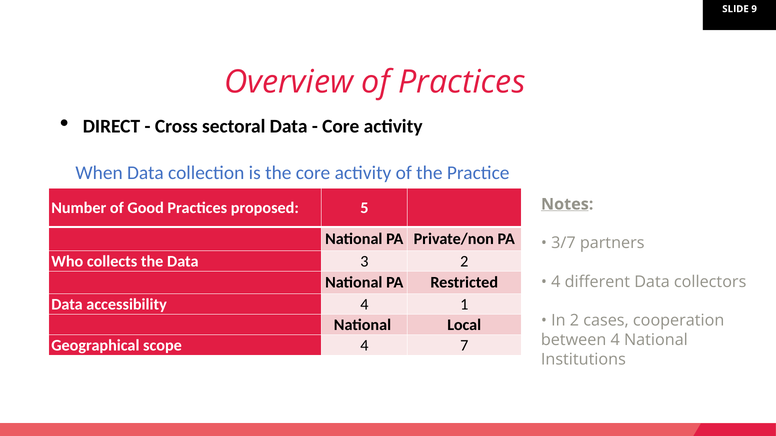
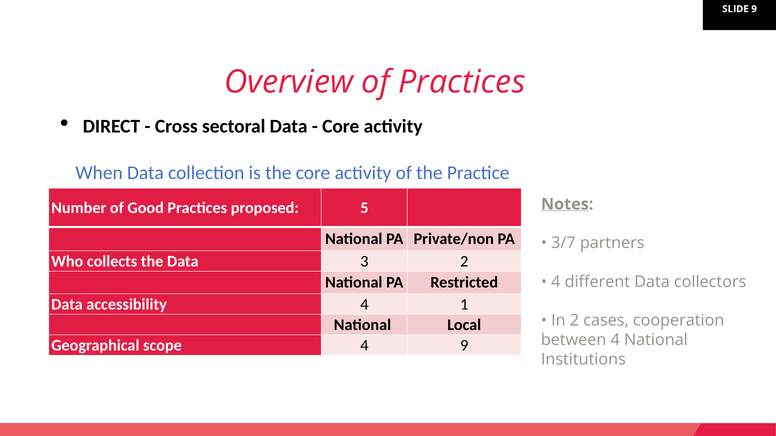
4 7: 7 -> 9 (464, 346)
